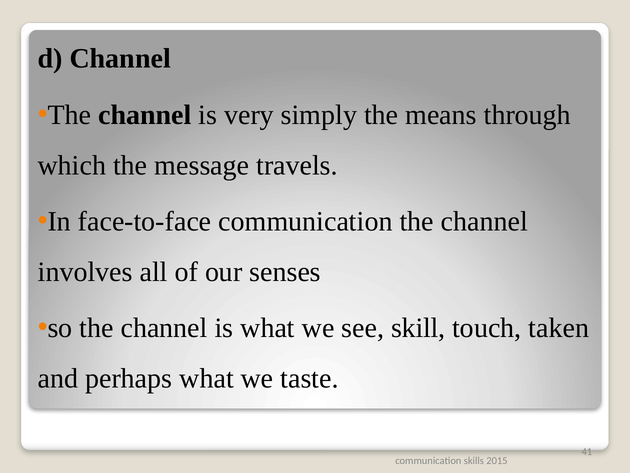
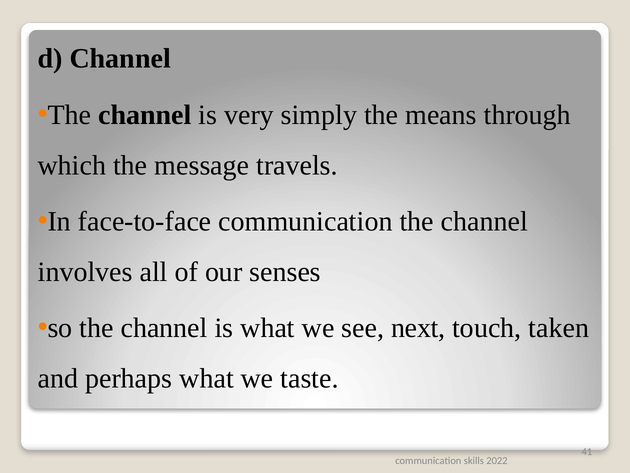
skill: skill -> next (418, 327)
2015: 2015 -> 2022 (497, 460)
